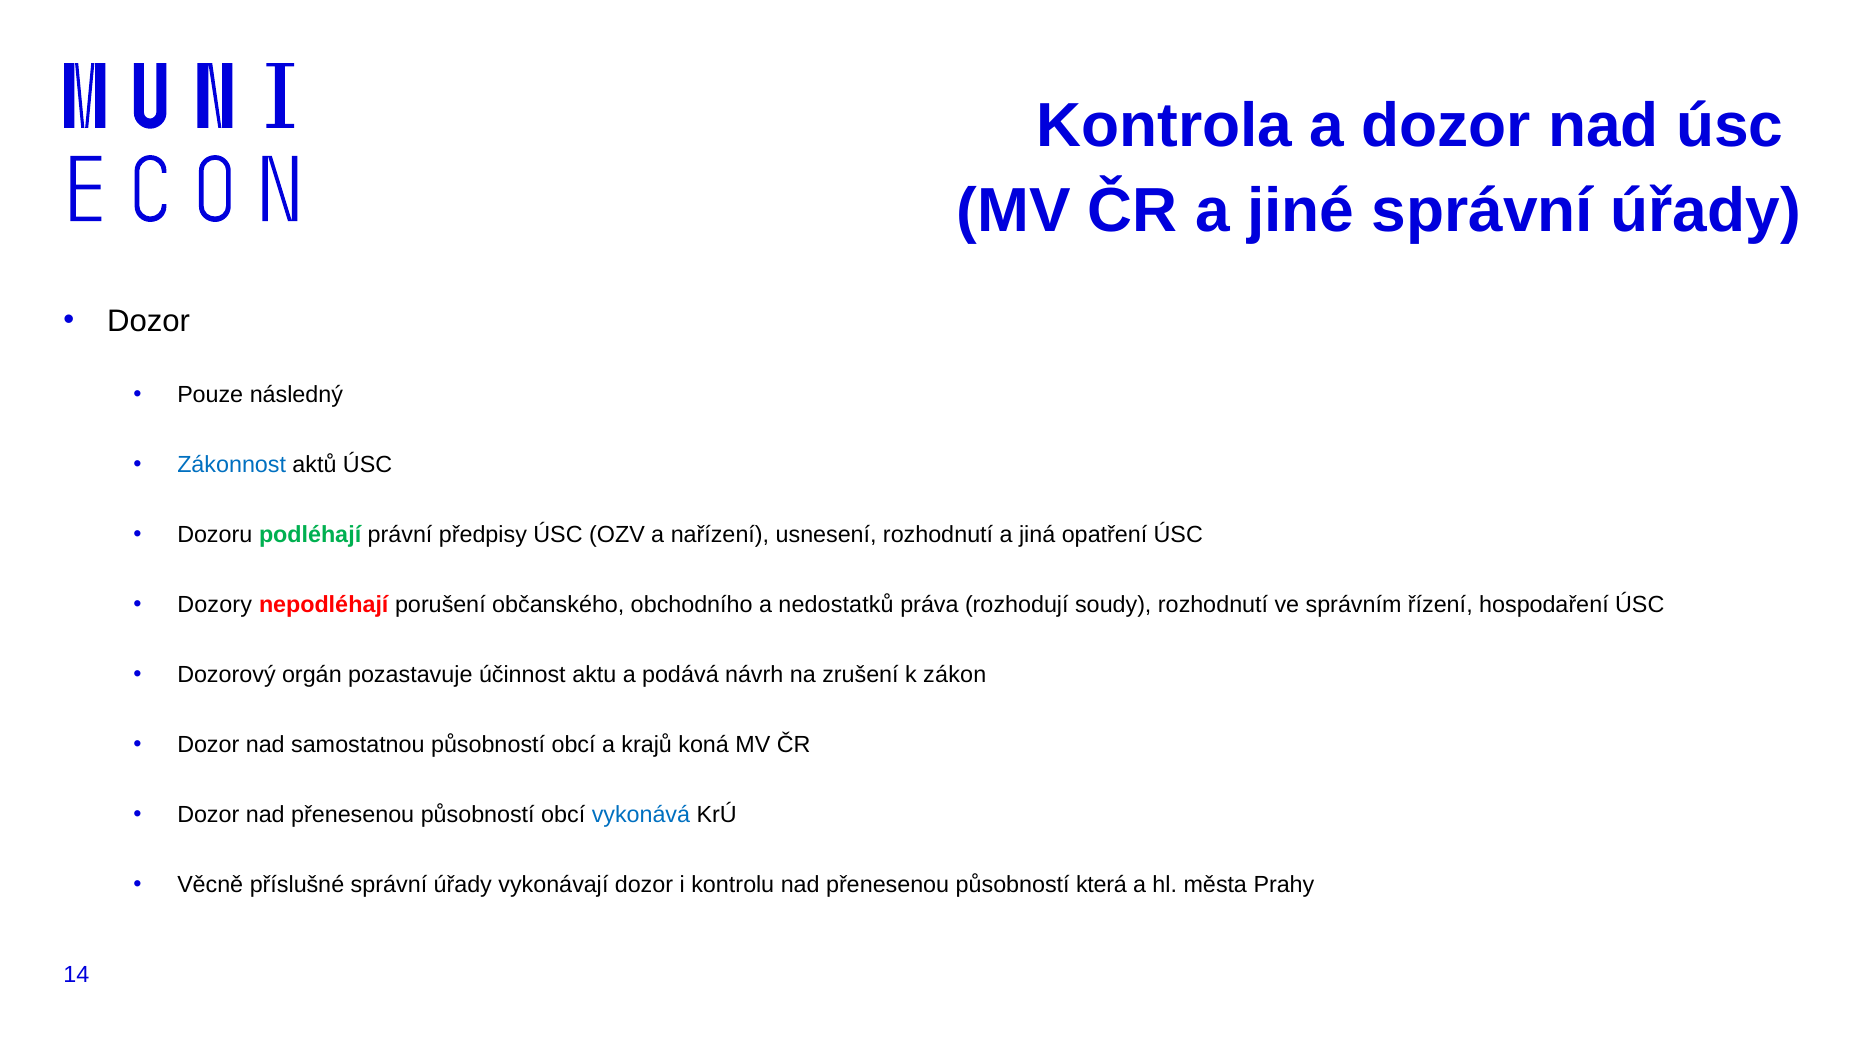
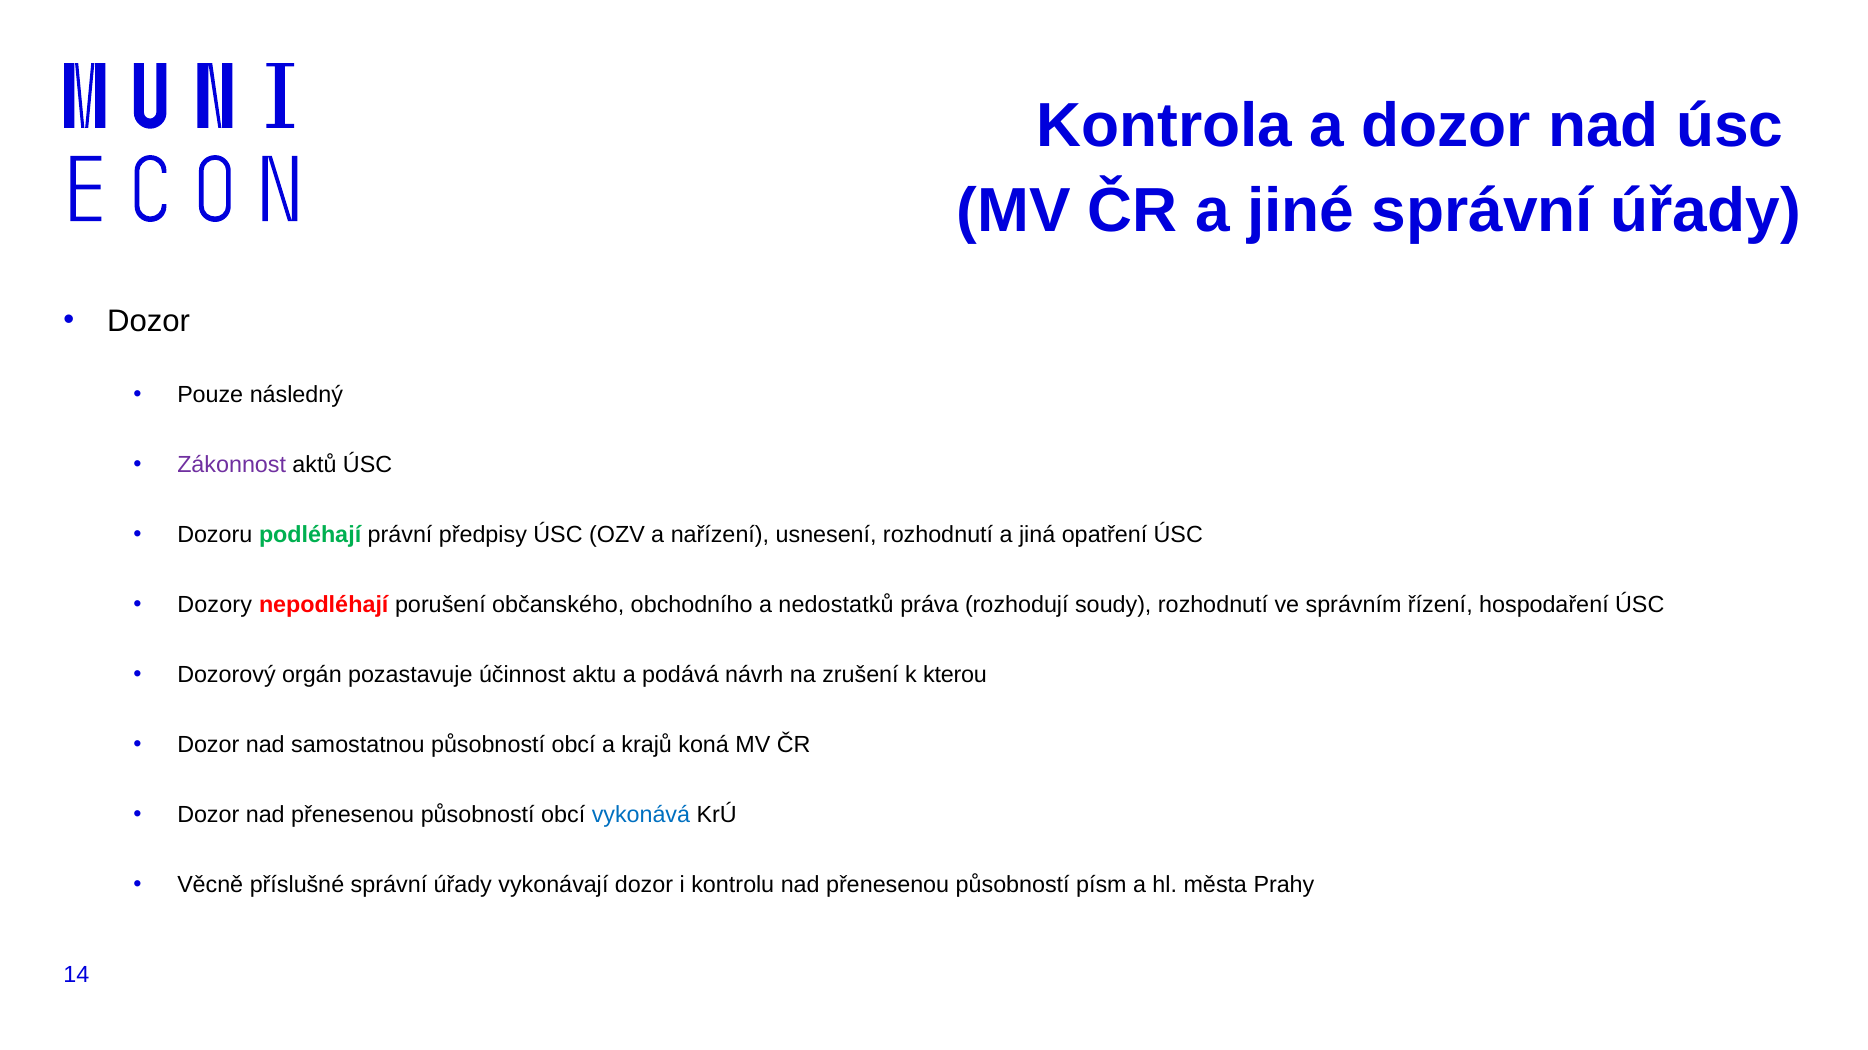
Zákonnost colour: blue -> purple (232, 465)
zákon: zákon -> kterou (955, 676)
která: která -> písm (1101, 886)
